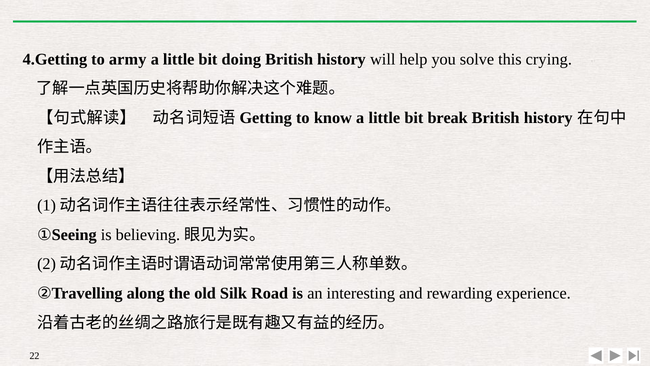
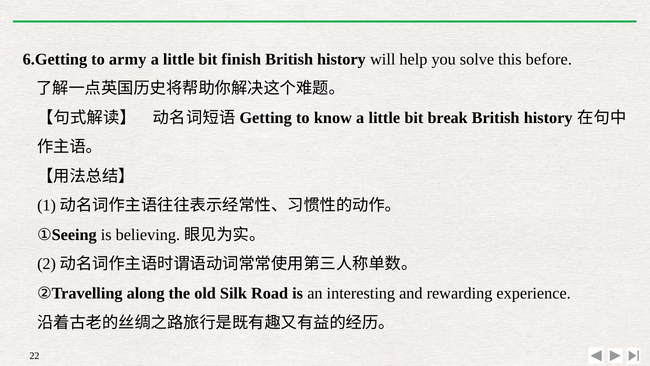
4.Getting: 4.Getting -> 6.Getting (55, 59)
doing: doing -> finish (241, 59)
crying: crying -> before (549, 59)
